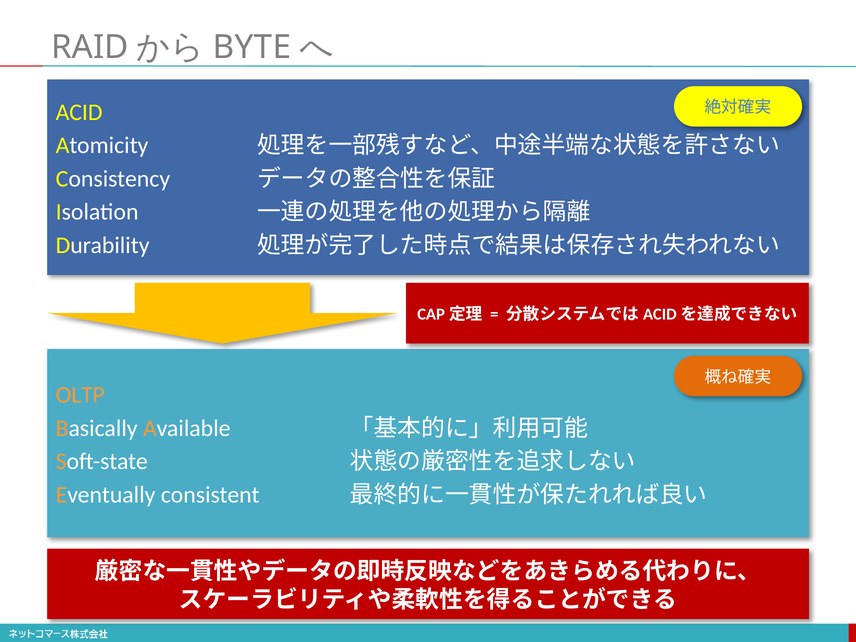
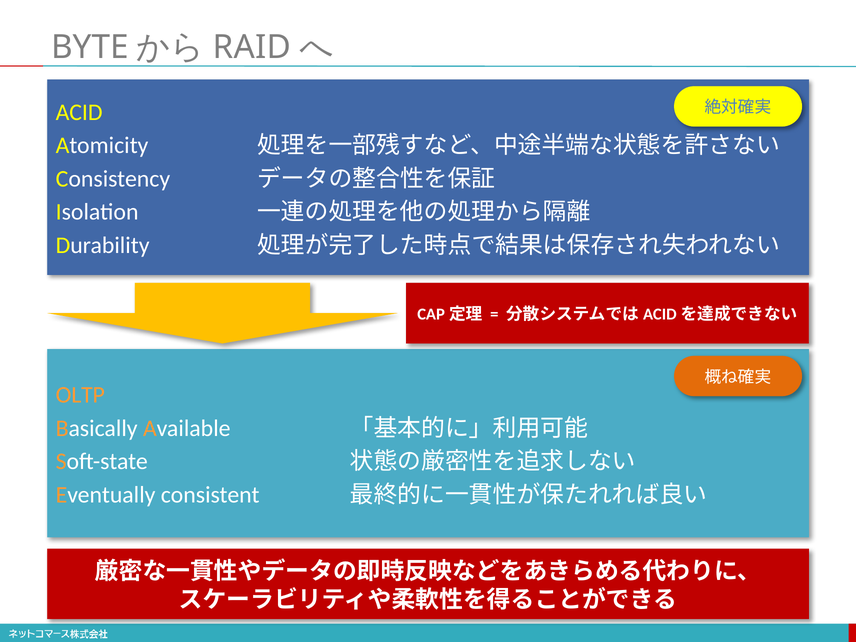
RAID: RAID -> BYTE (90, 47)
BYTE: BYTE -> RAID (252, 47)
